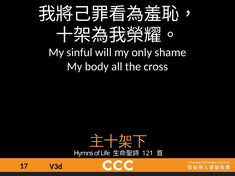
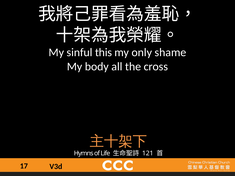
will: will -> this (104, 52)
